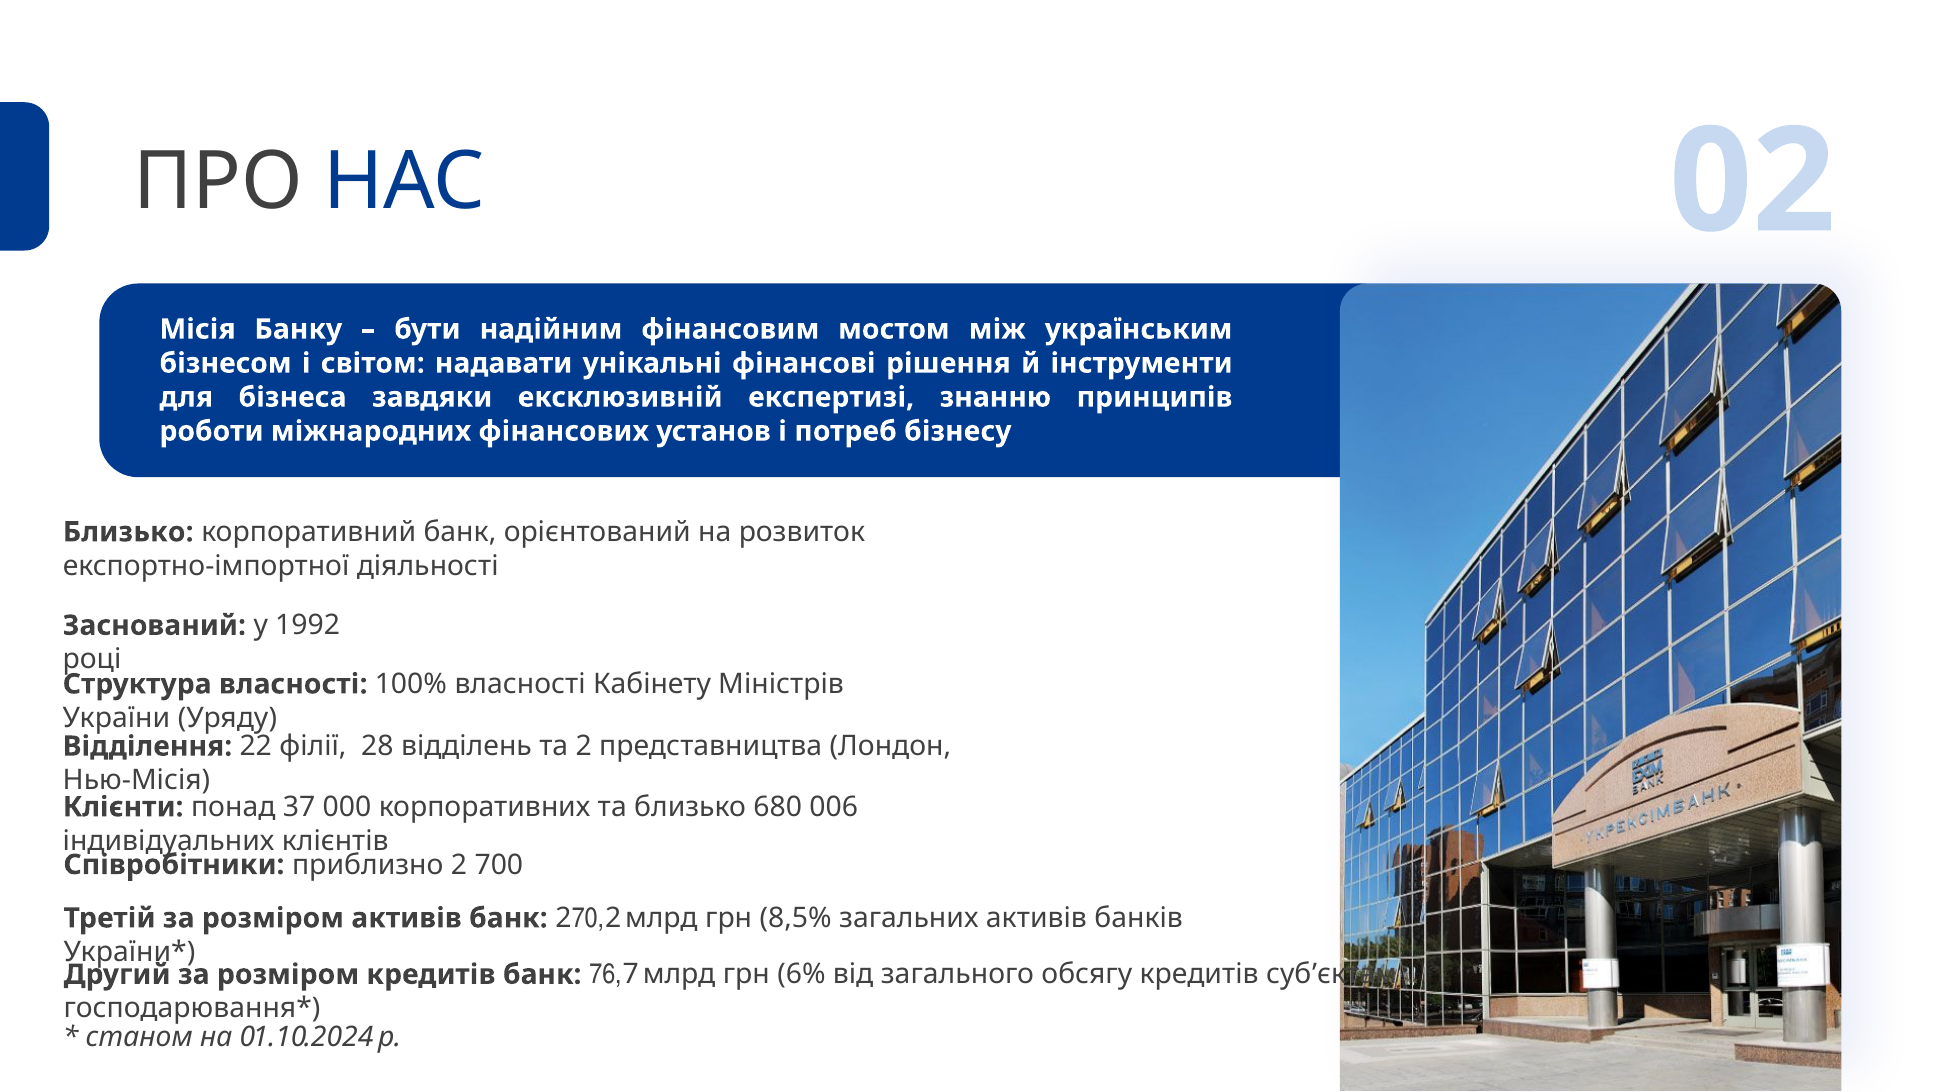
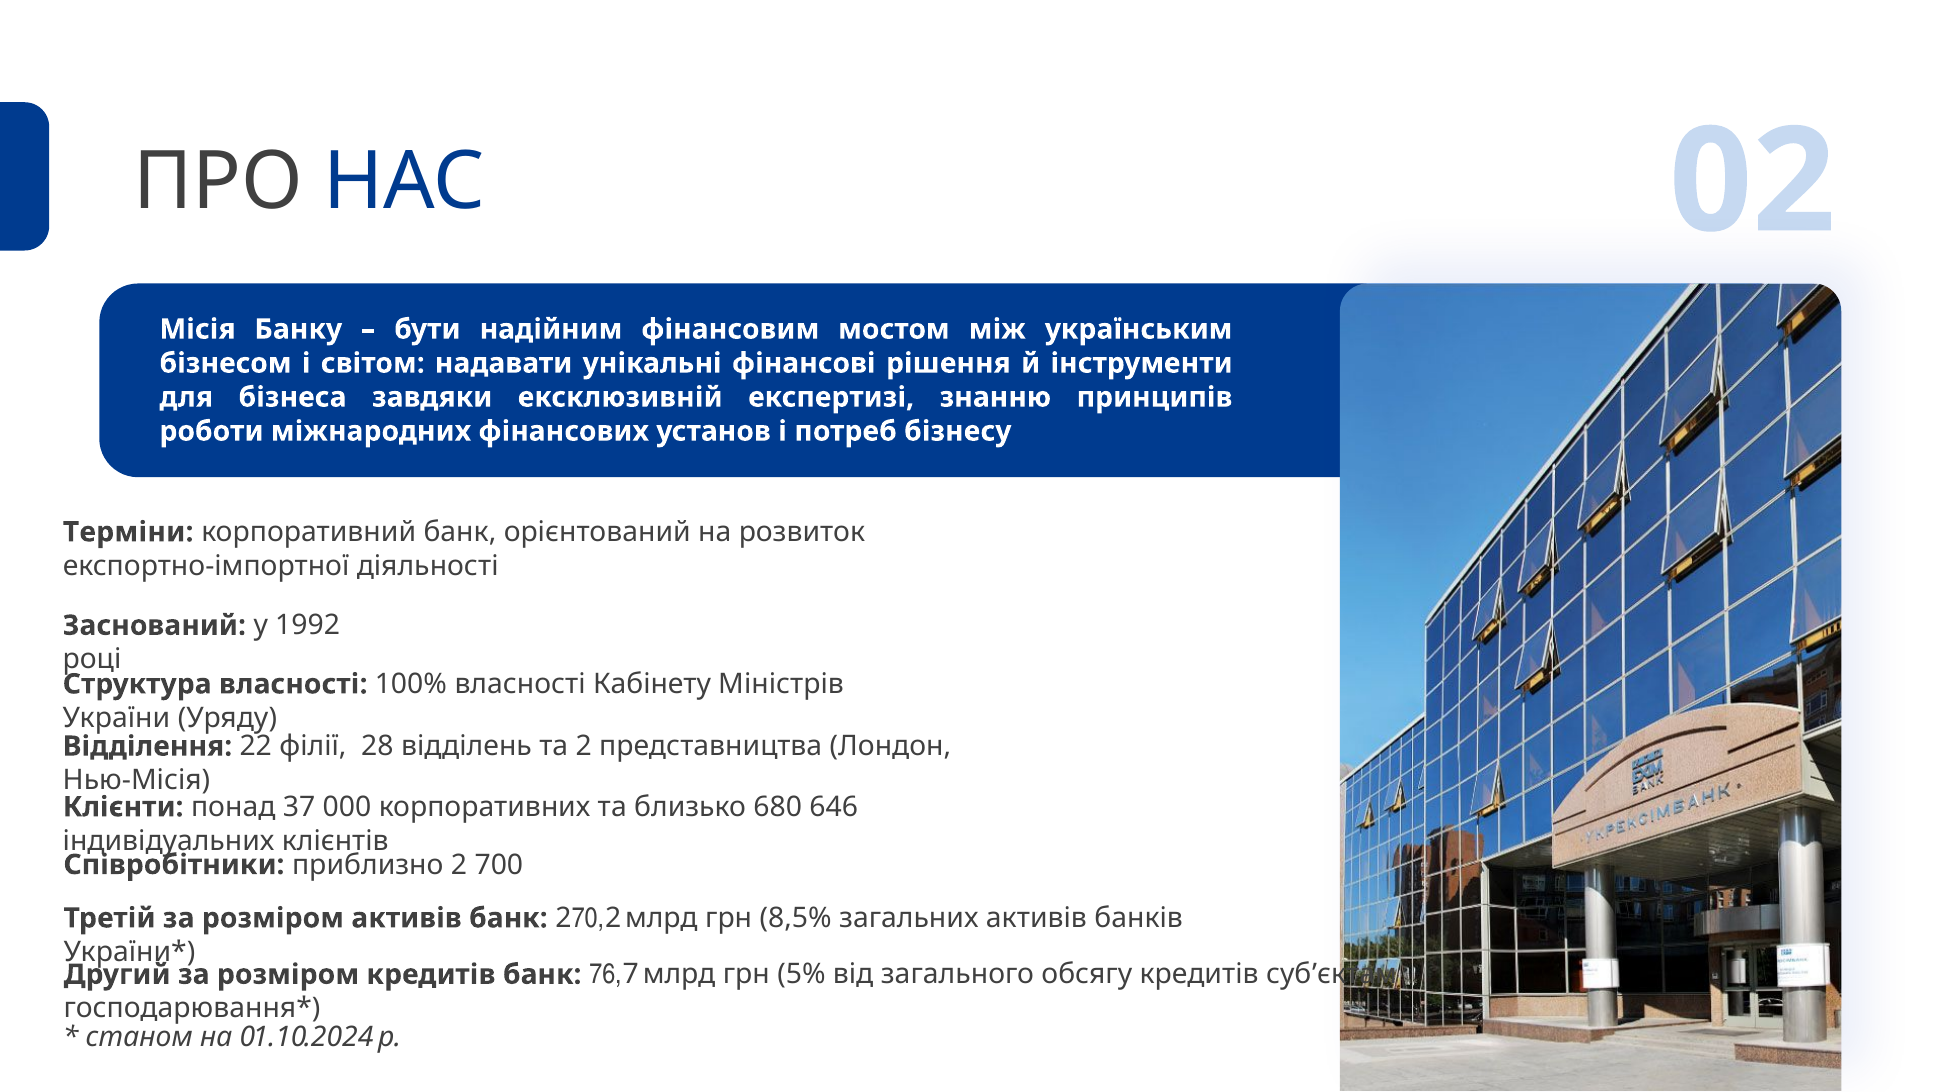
Близько: Близько -> Терміни (128, 532)
006: 006 -> 646 (834, 807)
6%: 6% -> 5% (802, 975)
